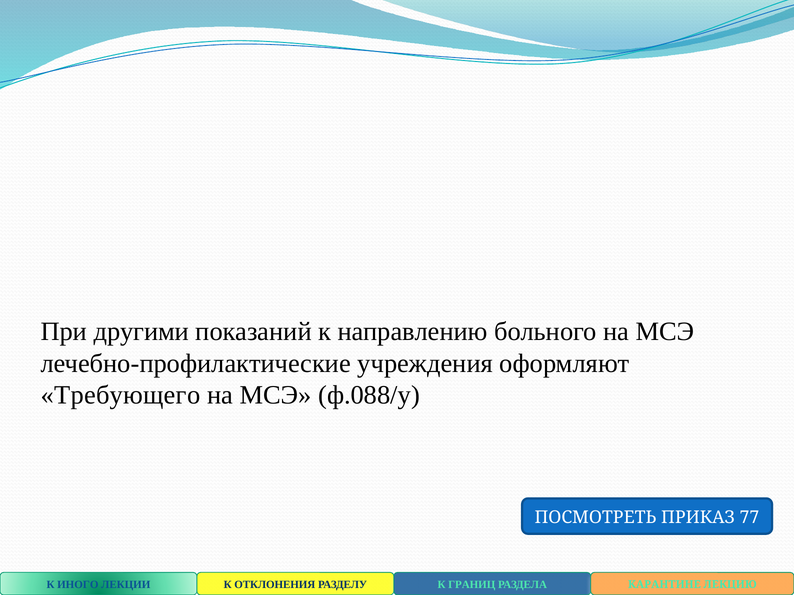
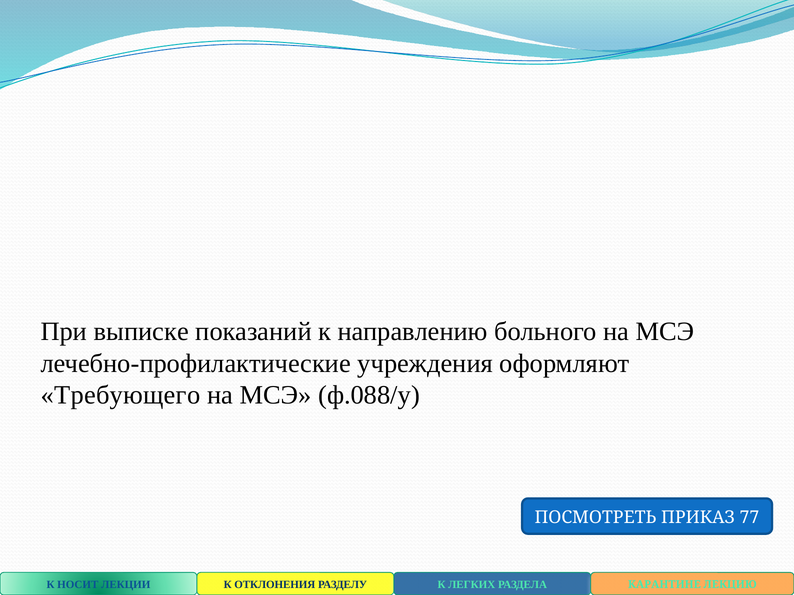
другими: другими -> выписке (141, 332)
ИНОГО: ИНОГО -> НОСИТ (78, 585)
ГРАНИЦ: ГРАНИЦ -> ЛЕГКИХ (472, 585)
